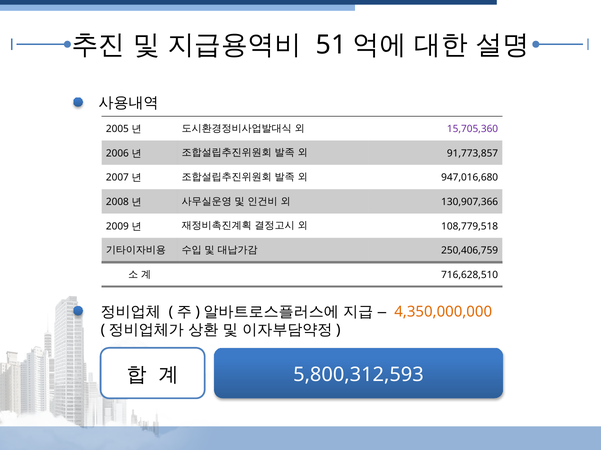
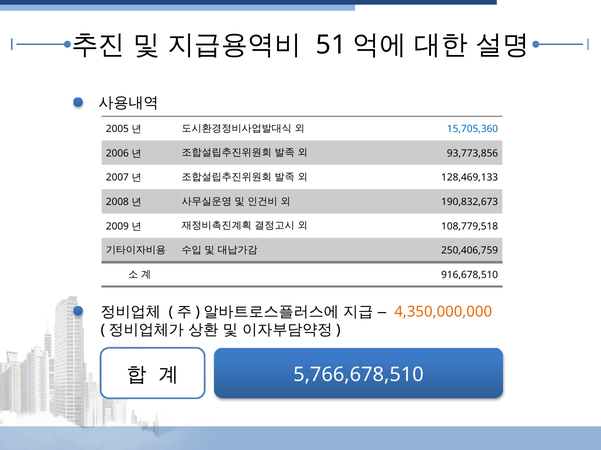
15,705,360 colour: purple -> blue (473, 129)
91,773,857: 91,773,857 -> 93,773,856 (473, 154)
947,016,680: 947,016,680 -> 128,469,133 (470, 178)
130,907,366: 130,907,366 -> 190,832,673 (470, 202)
716,628,510: 716,628,510 -> 916,678,510 (470, 275)
5,800,312,593: 5,800,312,593 -> 5,766,678,510 (358, 375)
